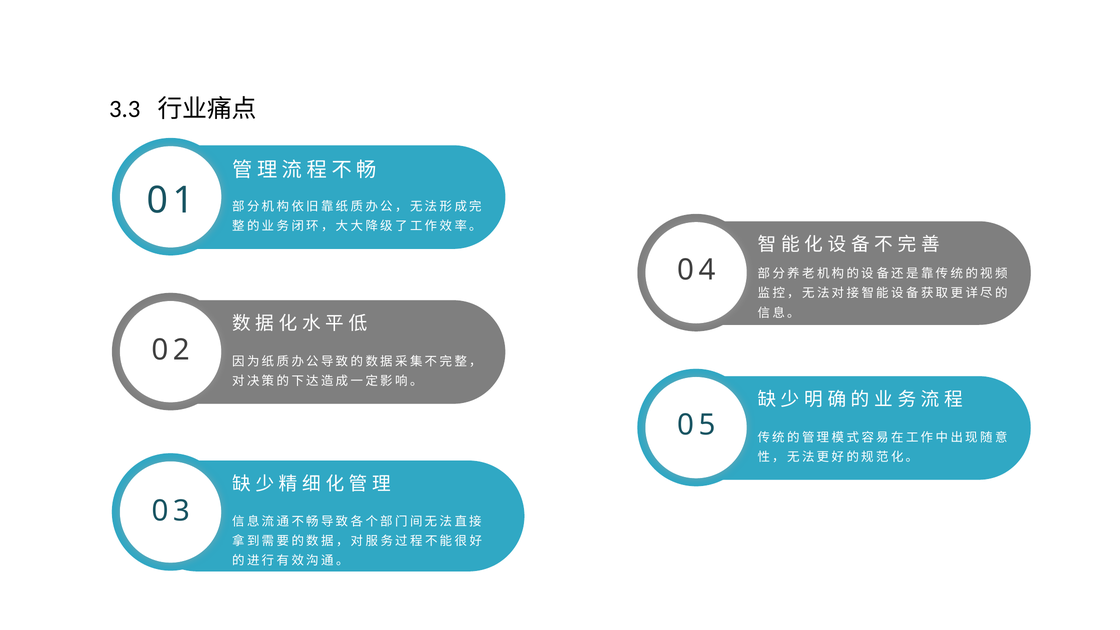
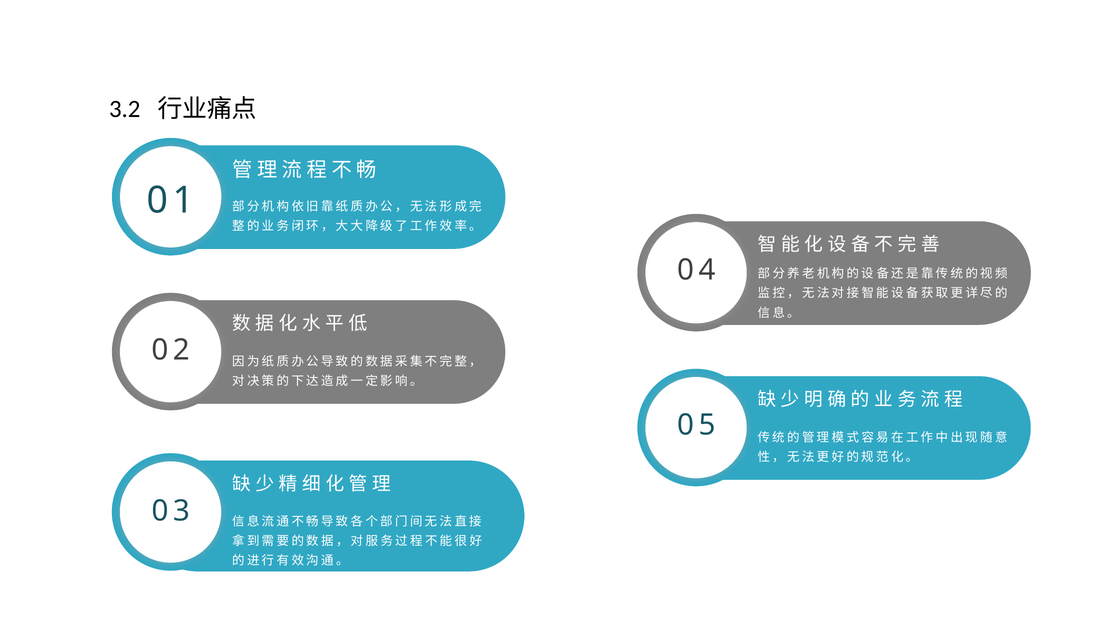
3.3: 3.3 -> 3.2 (125, 109)
